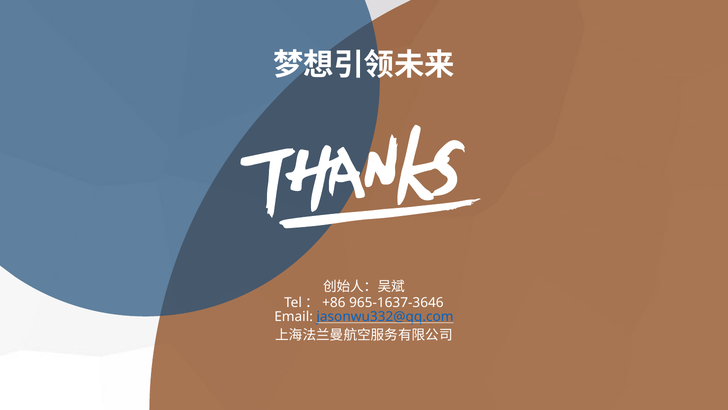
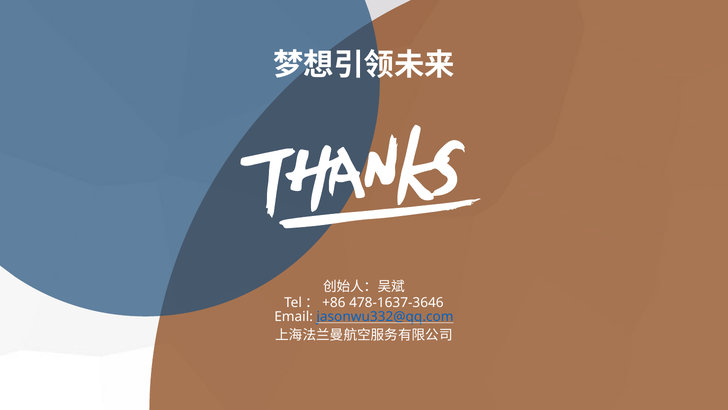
965-1637-3646: 965-1637-3646 -> 478-1637-3646 (396, 303)
